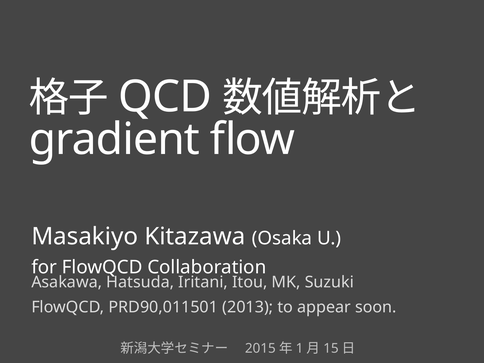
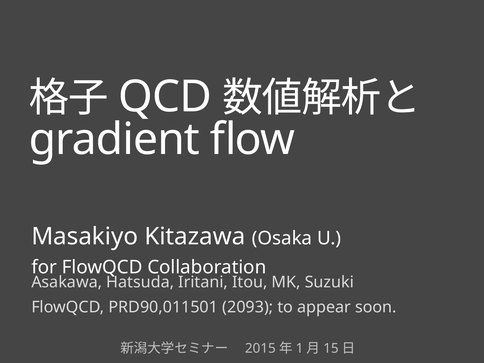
2013: 2013 -> 2093 (248, 307)
